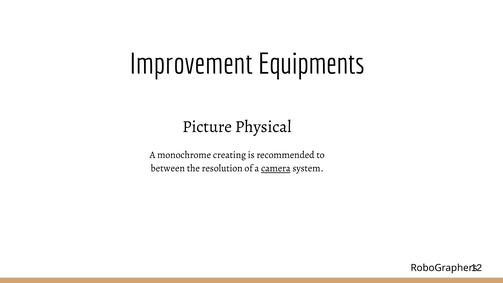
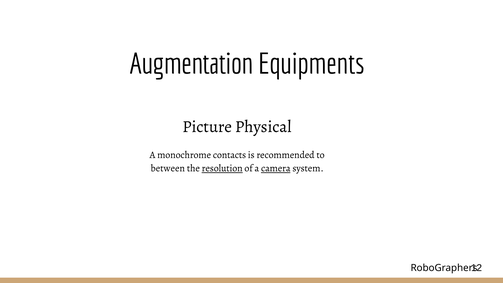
Improvement: Improvement -> Augmentation (191, 64)
creating: creating -> contacts (230, 155)
resolution underline: none -> present (222, 168)
